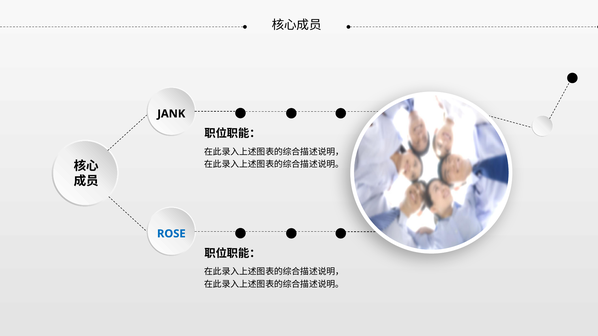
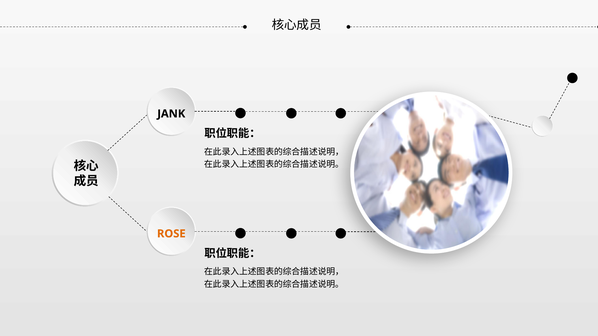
ROSE colour: blue -> orange (171, 234)
